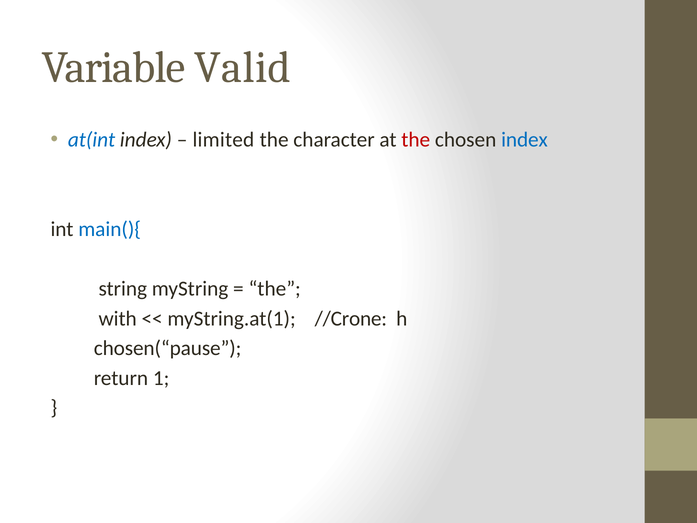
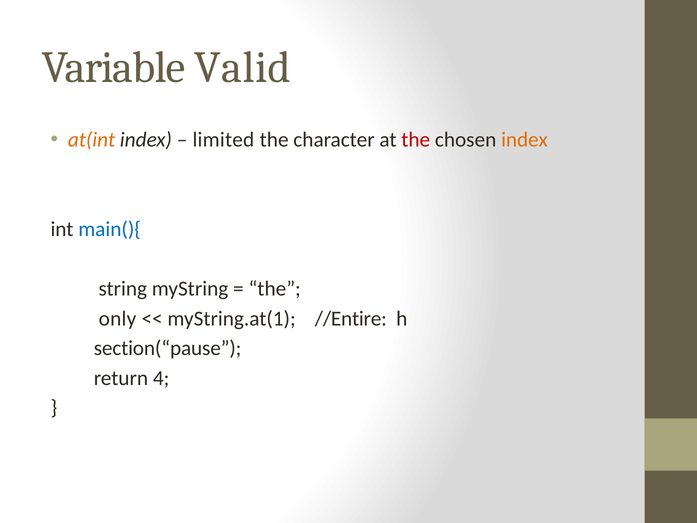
at(int colour: blue -> orange (92, 140)
index colour: blue -> orange (524, 140)
with: with -> only (118, 318)
//Crone: //Crone -> //Entire (351, 318)
chosen(“pause: chosen(“pause -> section(“pause (168, 348)
1: 1 -> 4 (161, 378)
